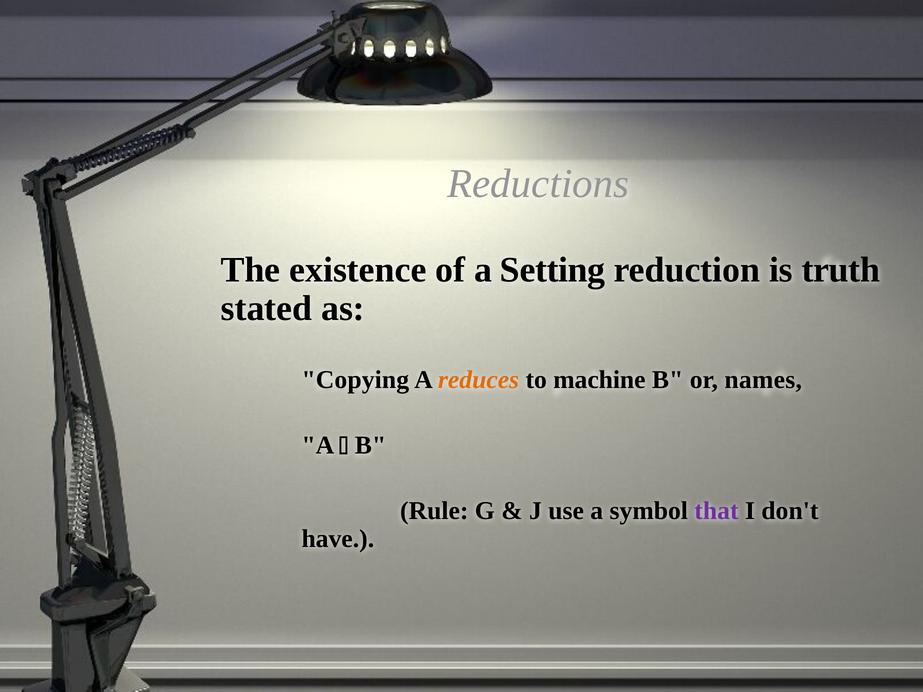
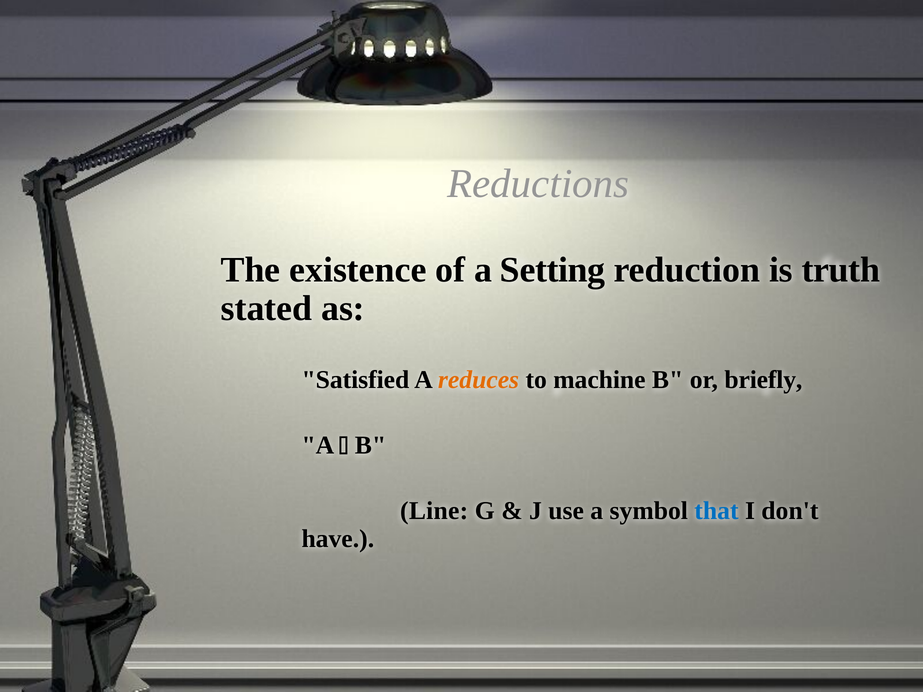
Copying: Copying -> Satisfied (355, 380)
names: names -> briefly (763, 380)
Rule: Rule -> Line (434, 511)
that colour: purple -> blue (716, 511)
